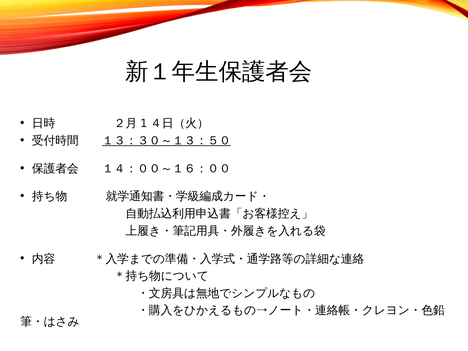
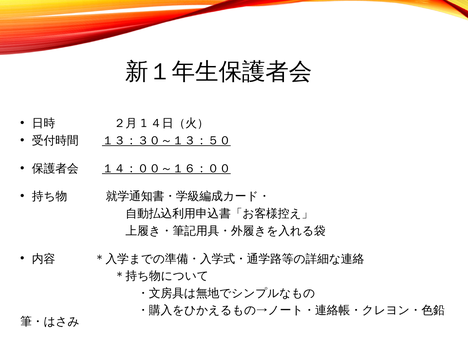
１４：００～１６：００ underline: none -> present (166, 169)
